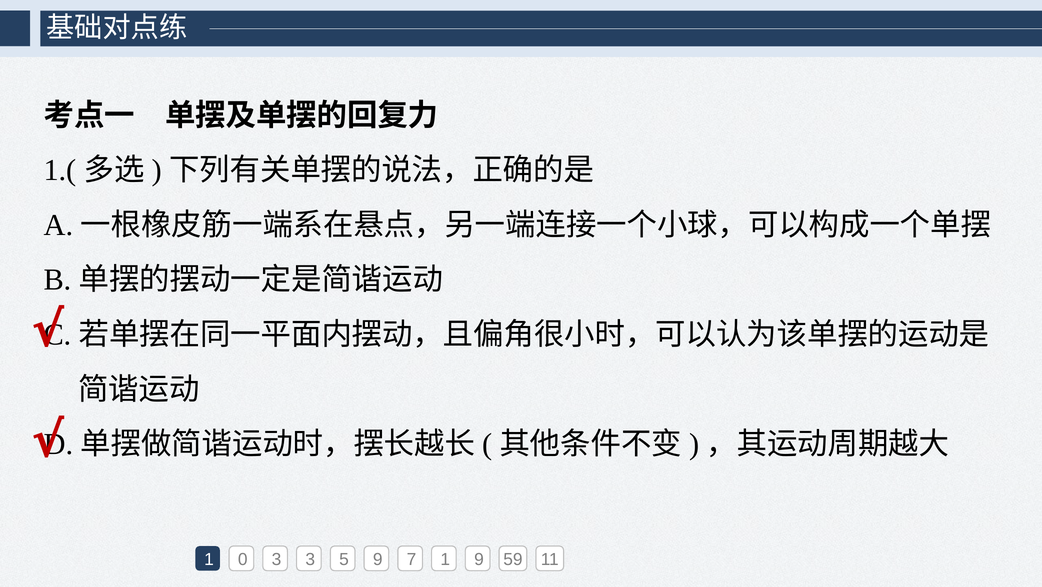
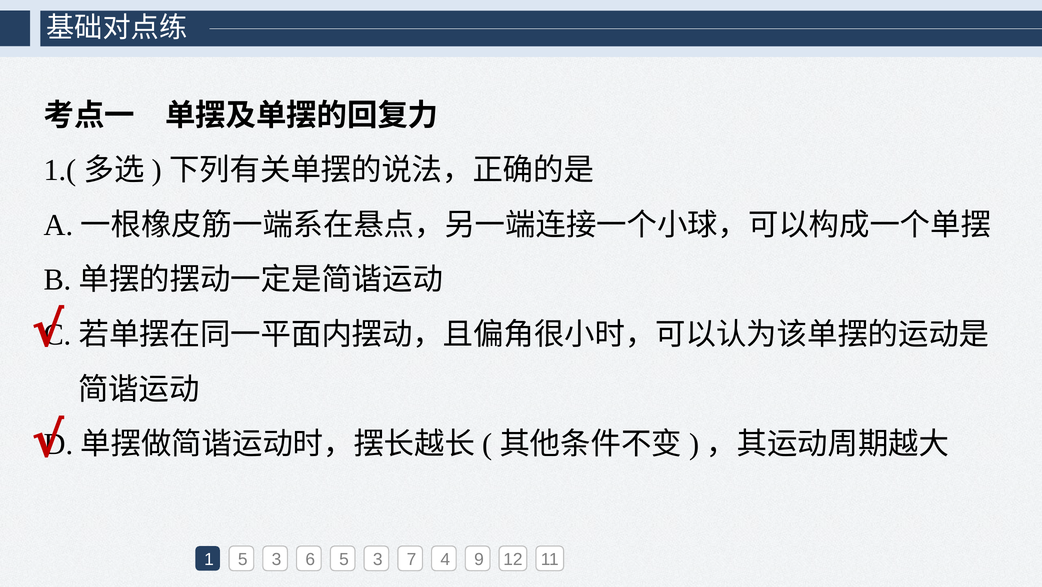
1 0: 0 -> 5 (243, 559)
3 3: 3 -> 6 (310, 559)
9: 9 -> 3 (378, 559)
7 1: 1 -> 4 (445, 559)
59: 59 -> 12 (513, 559)
